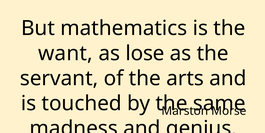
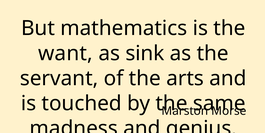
lose: lose -> sink (145, 53)
